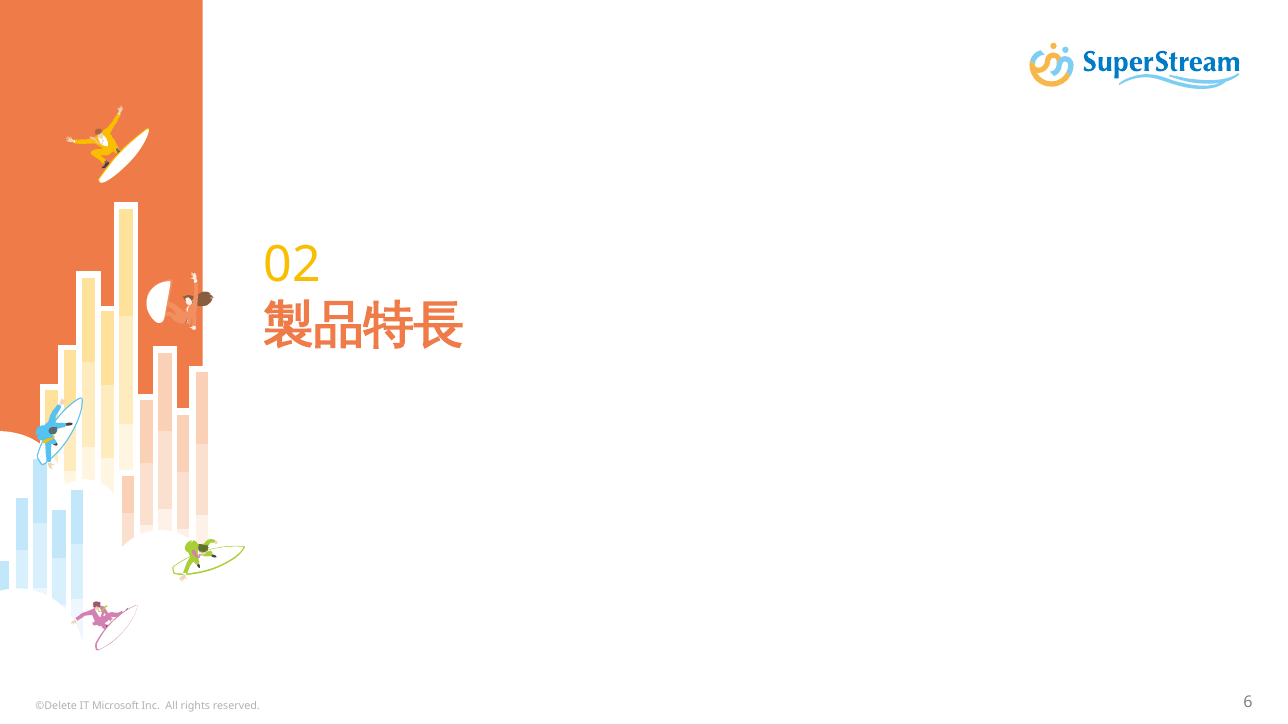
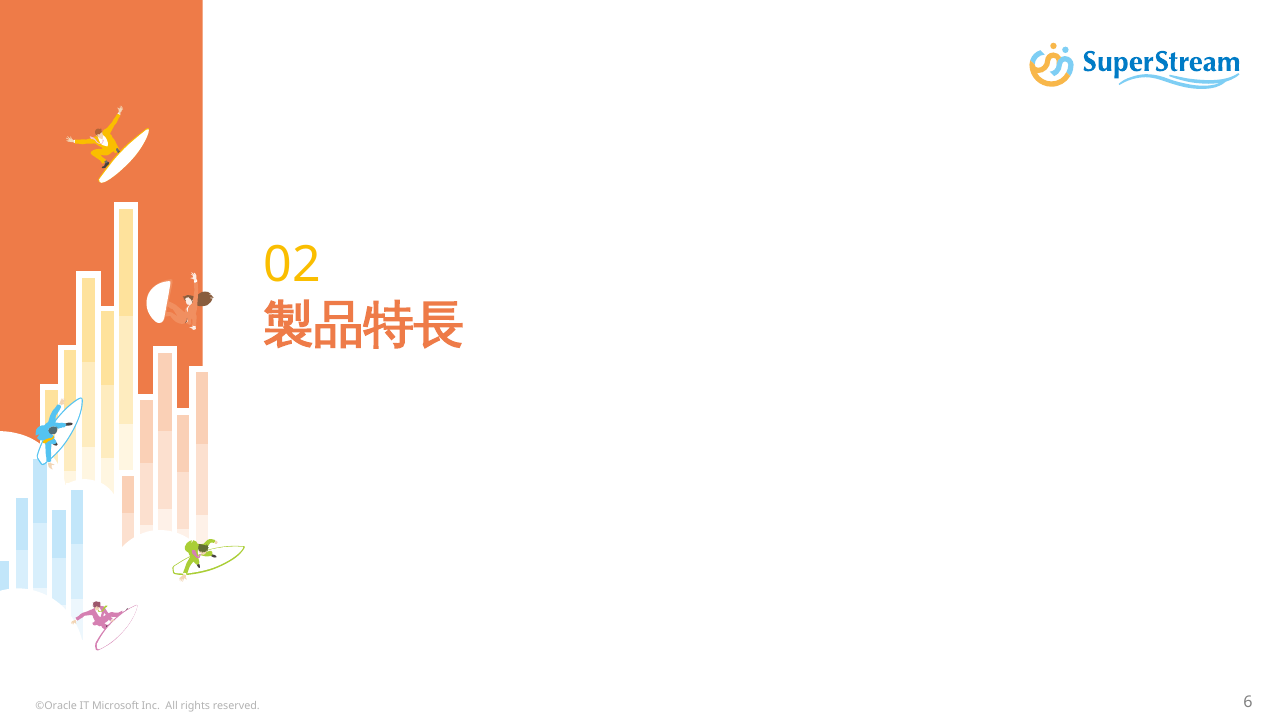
©Delete: ©Delete -> ©Oracle (56, 706)
